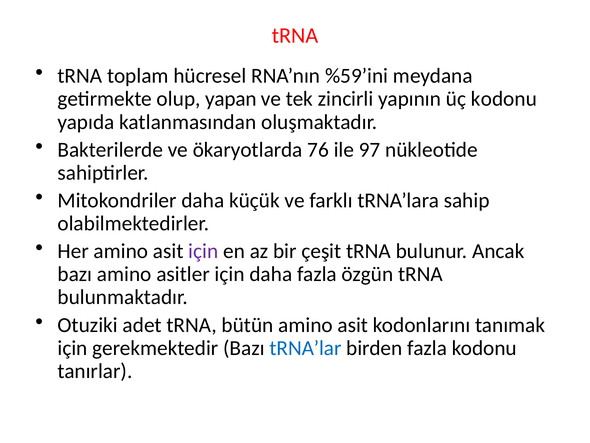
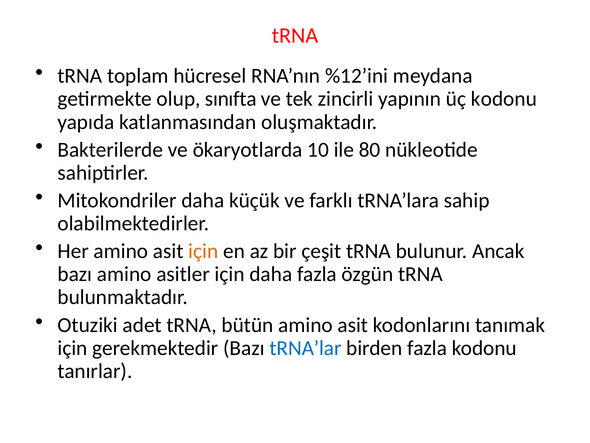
%59’ini: %59’ini -> %12’ini (357, 76)
yapan: yapan -> sınıfta (231, 99)
76: 76 -> 10 (318, 150)
97: 97 -> 80 (370, 150)
için colour: purple -> orange (203, 251)
